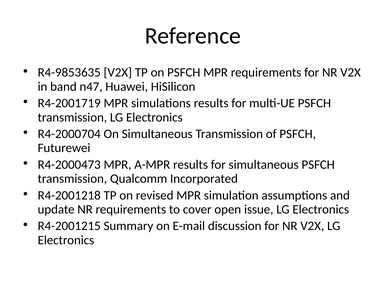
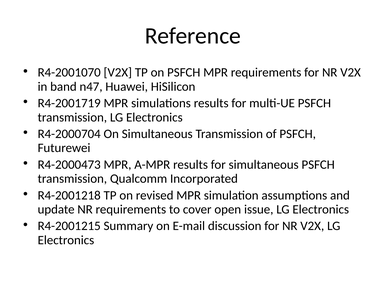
R4-9853635: R4-9853635 -> R4-2001070 (69, 73)
